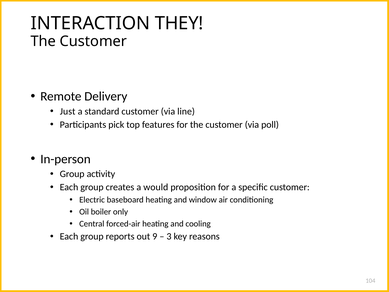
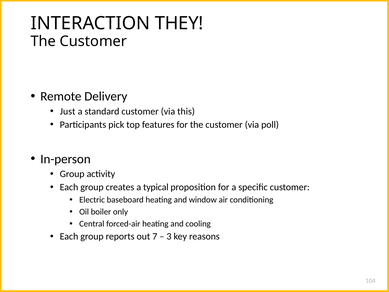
line: line -> this (186, 111)
would: would -> typical (156, 187)
9: 9 -> 7 (155, 236)
